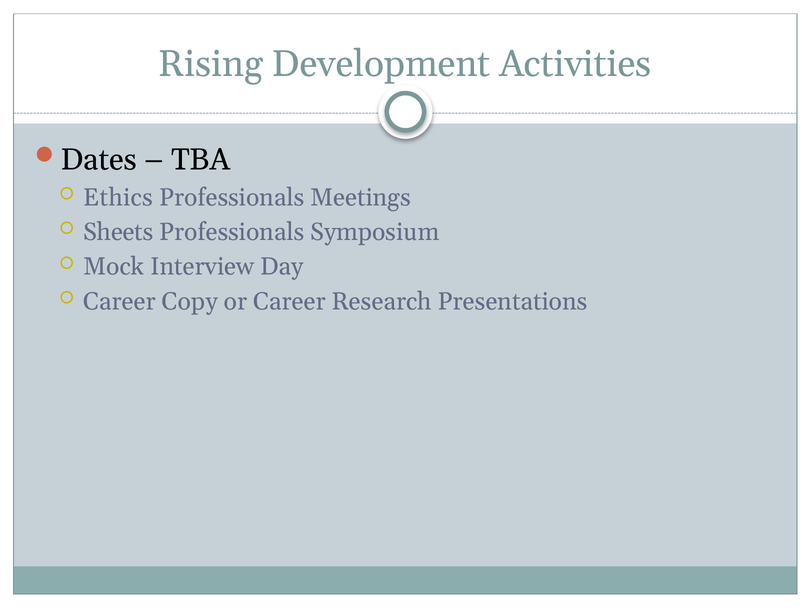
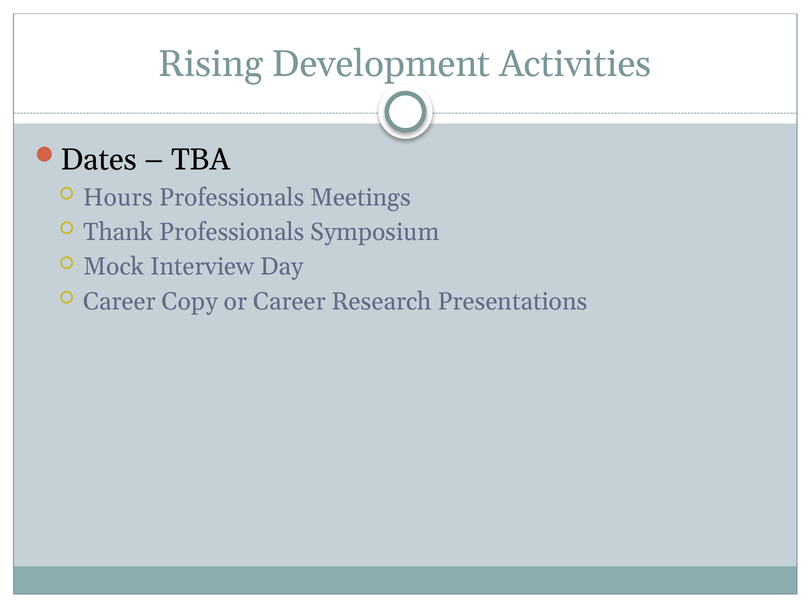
Ethics: Ethics -> Hours (118, 198)
Sheets: Sheets -> Thank (118, 232)
